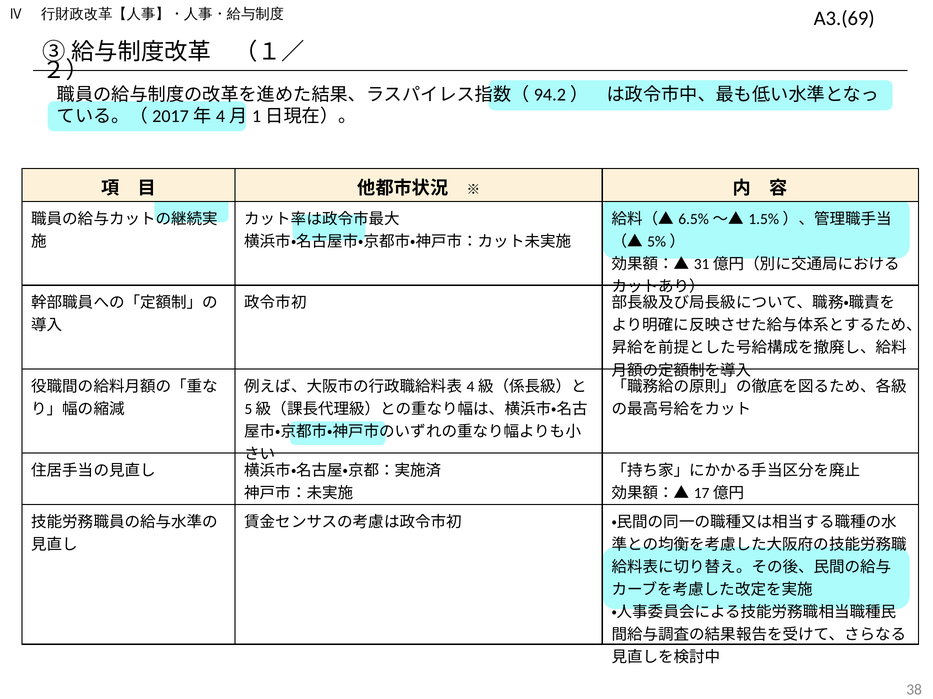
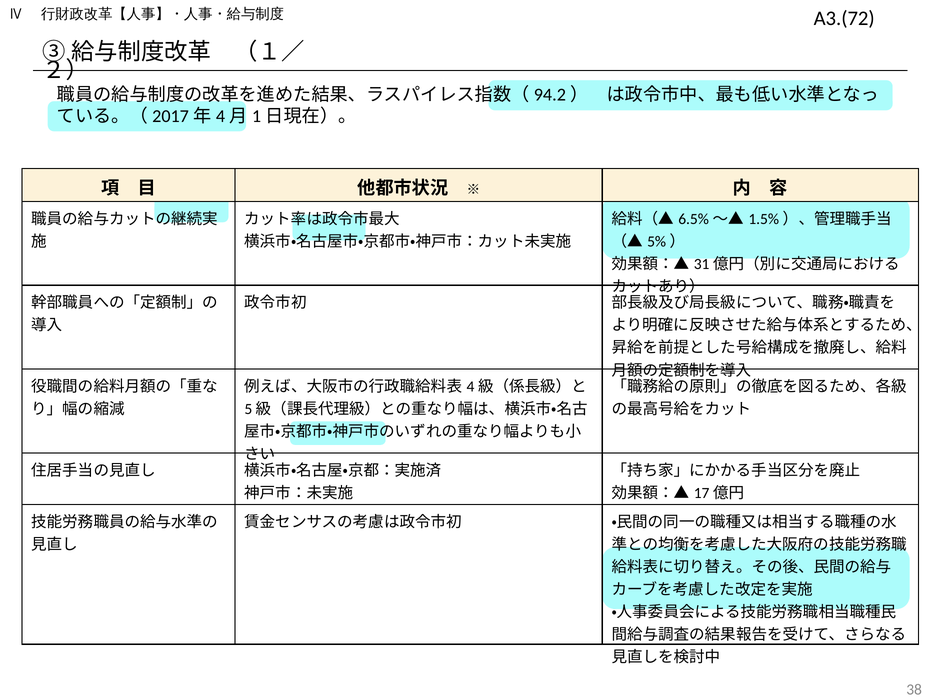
A3.(69: A3.(69 -> A3.(72 (844, 18)
